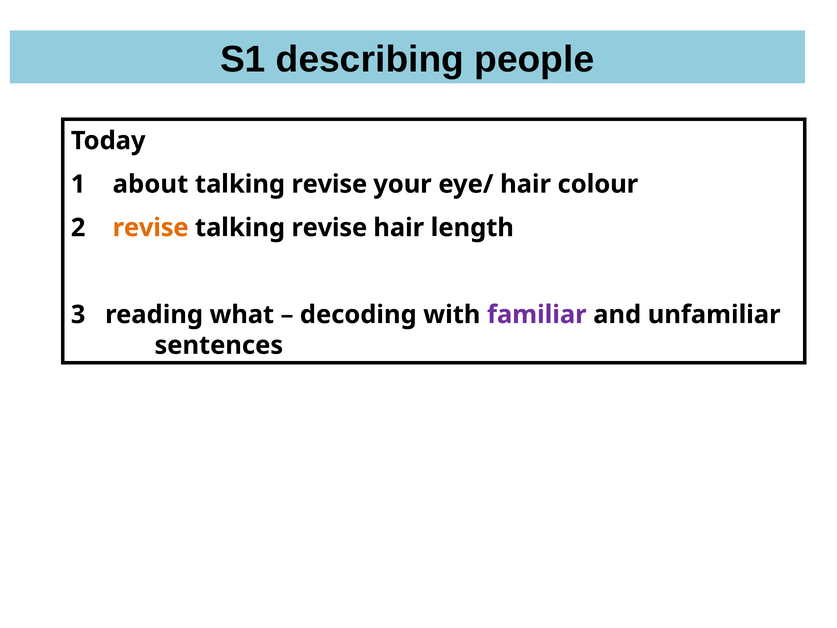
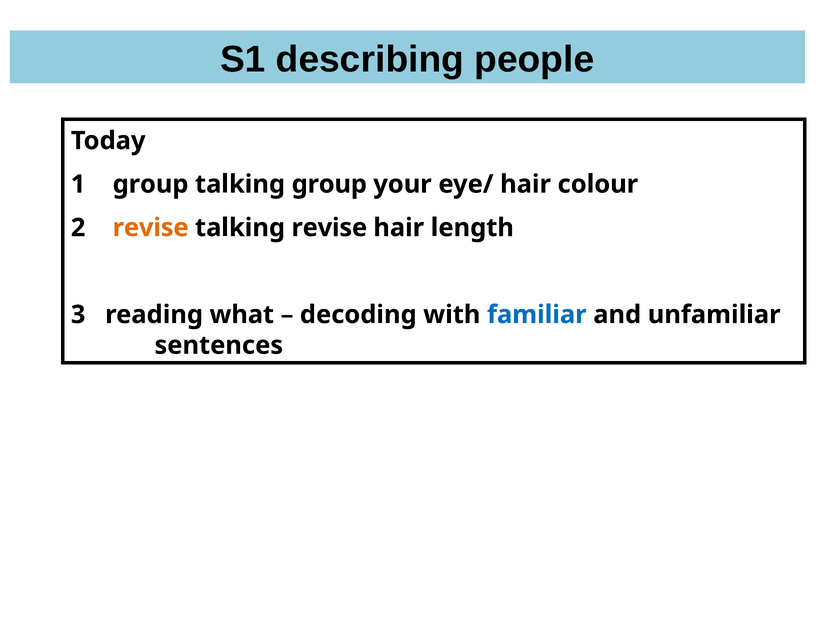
about: about -> group (151, 184)
revise: revise -> group (329, 184)
familiar colour: purple -> blue (537, 315)
